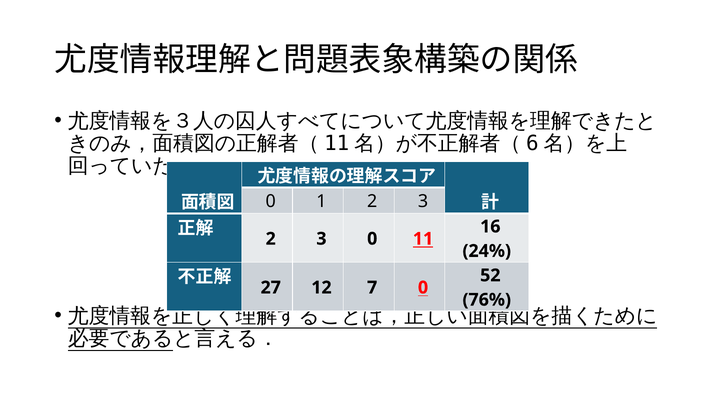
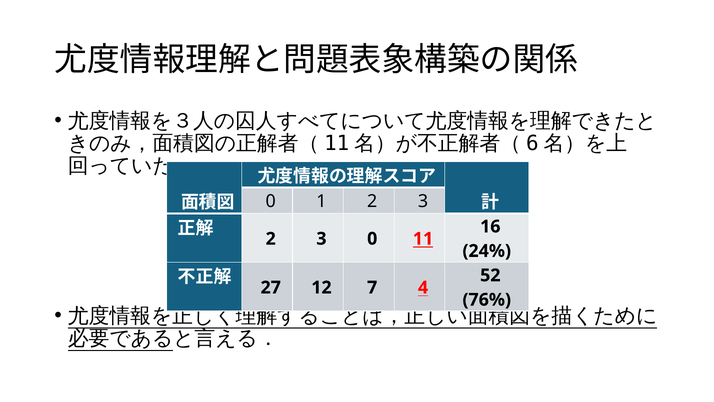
7 0: 0 -> 4 (423, 287)
